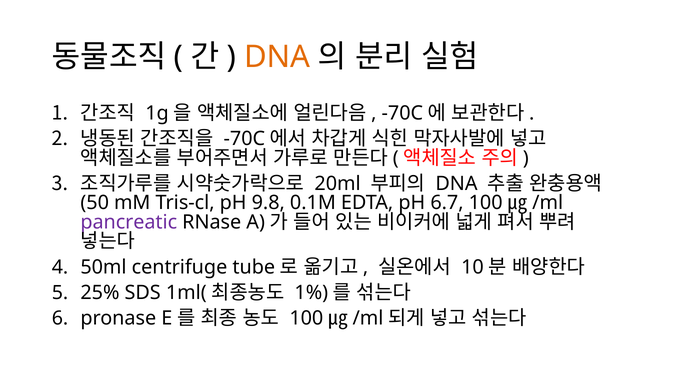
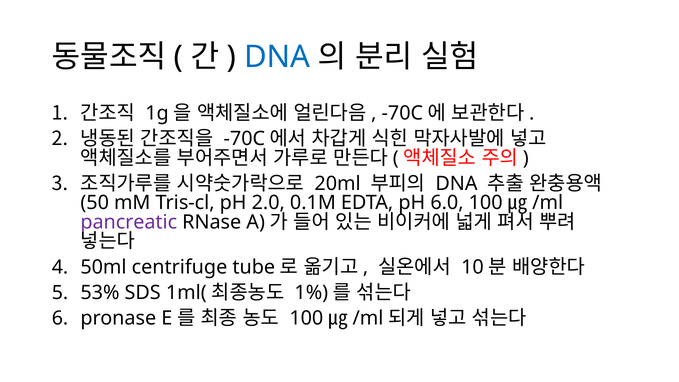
DNA colour: orange -> blue (277, 57)
9.8: 9.8 -> 2.0 (268, 203)
6.7: 6.7 -> 6.0 (447, 203)
25%: 25% -> 53% (100, 293)
